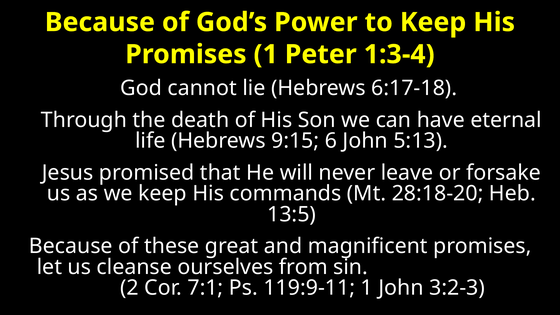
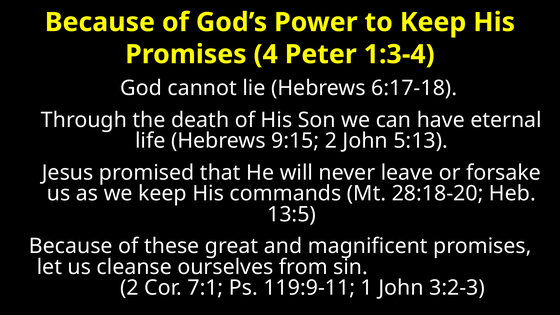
Promises 1: 1 -> 4 (266, 54)
9:15 6: 6 -> 2 (331, 141)
